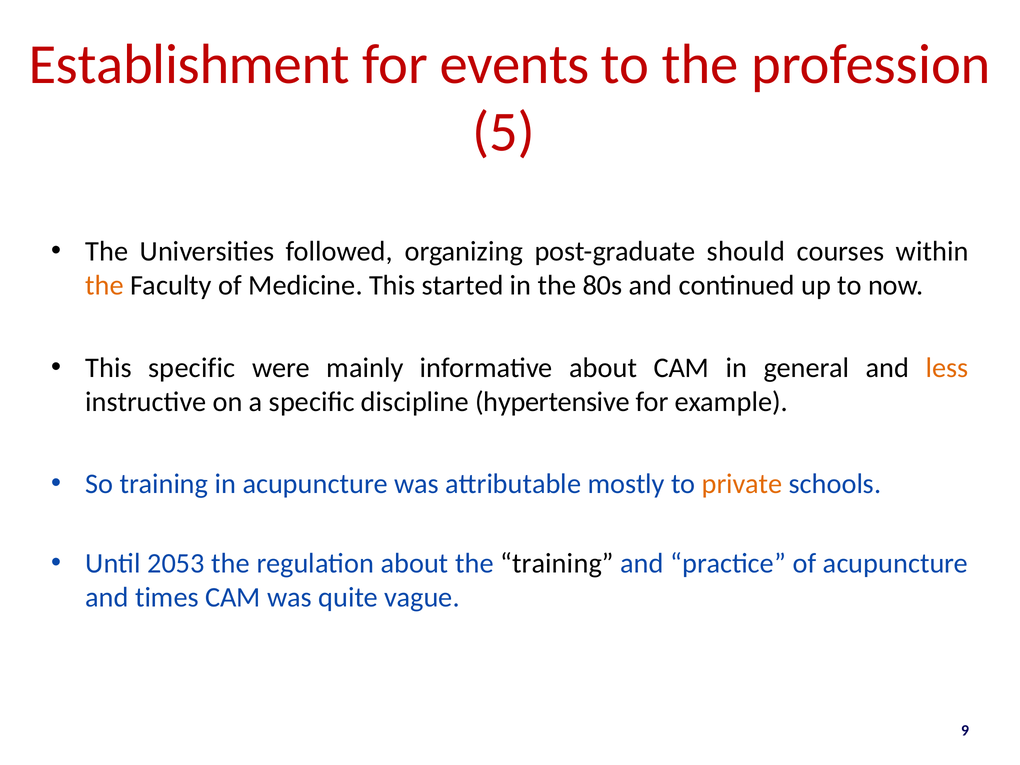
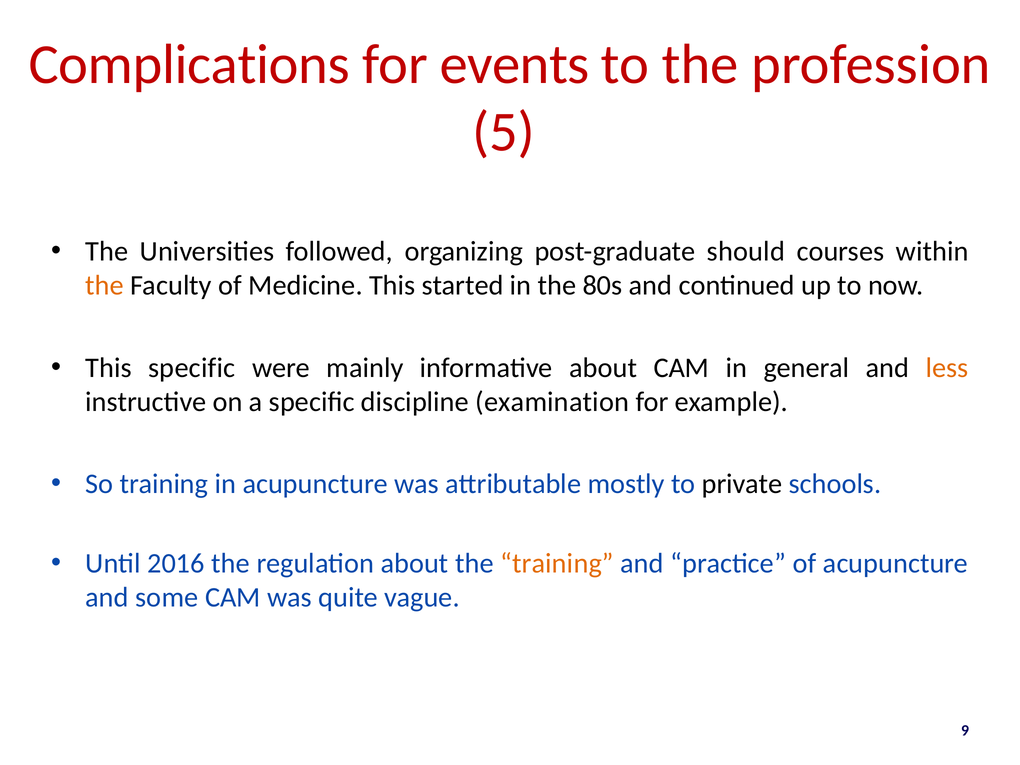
Establishment: Establishment -> Complications (189, 64)
hypertensive: hypertensive -> examination (552, 402)
private colour: orange -> black (742, 484)
2053: 2053 -> 2016 (176, 564)
training colour: black -> orange (557, 564)
times: times -> some (167, 598)
